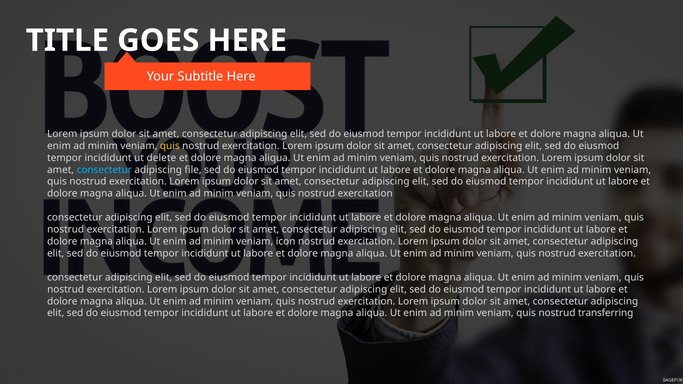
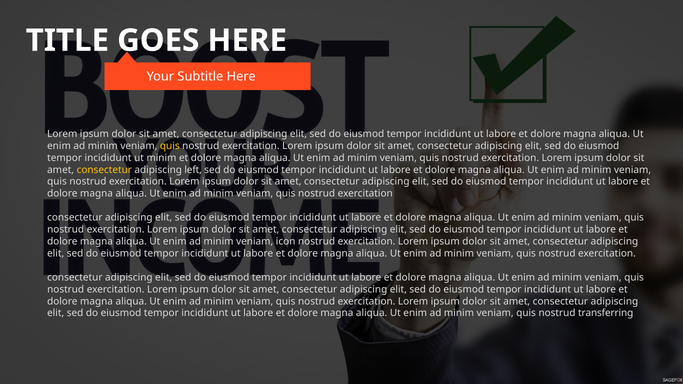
ut delete: delete -> minim (161, 158)
consectetur colour: light blue -> yellow (104, 170)
file: file -> left (193, 170)
